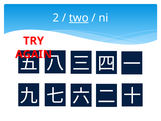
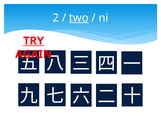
TRY underline: none -> present (34, 41)
